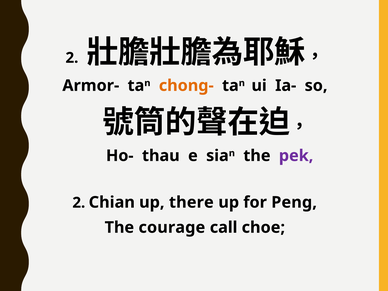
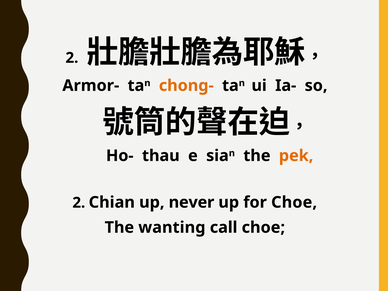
pek colour: purple -> orange (296, 156)
there: there -> never (191, 202)
for Peng: Peng -> Choe (294, 202)
courage: courage -> wanting (172, 227)
